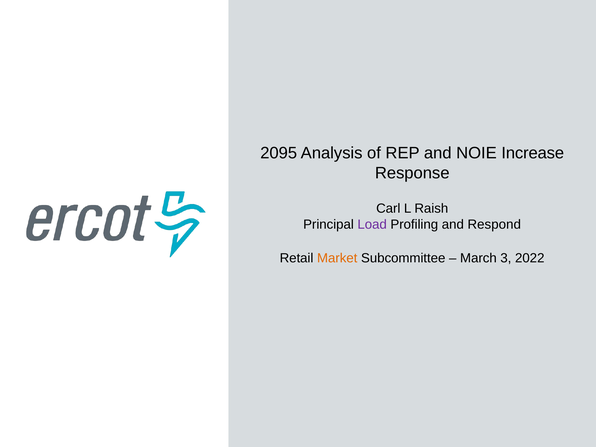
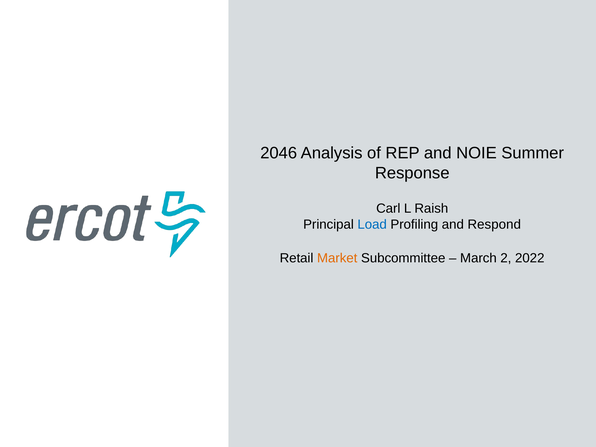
2095: 2095 -> 2046 (279, 153)
Increase: Increase -> Summer (533, 153)
Load colour: purple -> blue (372, 224)
3: 3 -> 2 (506, 258)
